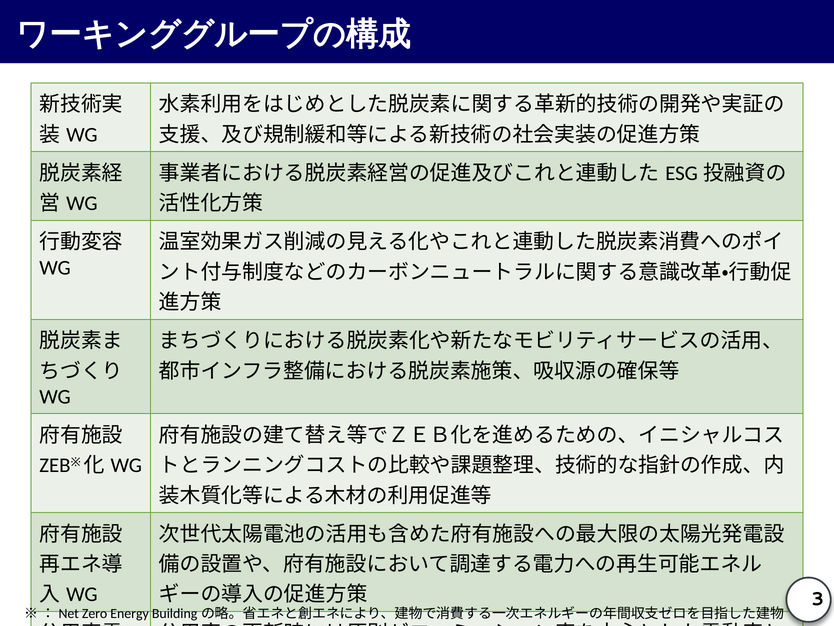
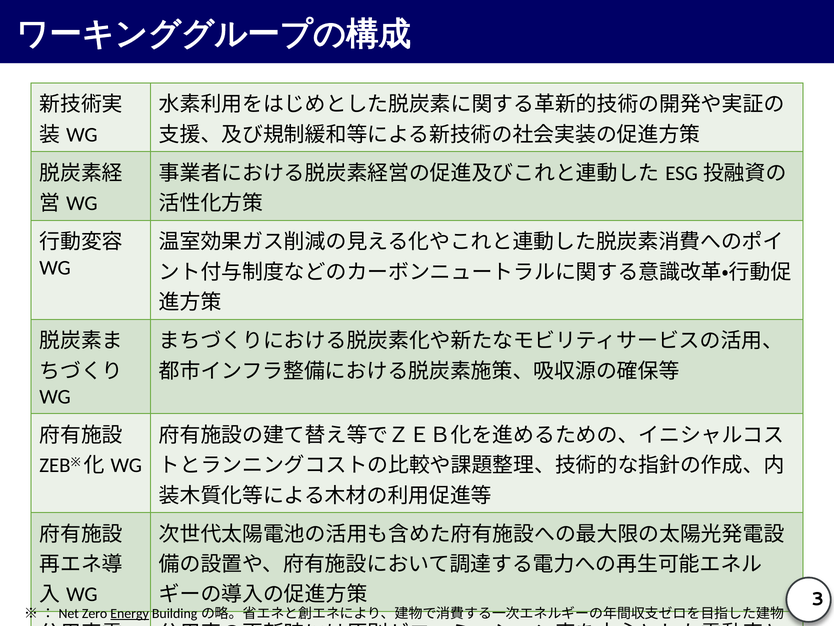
Energy underline: none -> present (130, 613)
